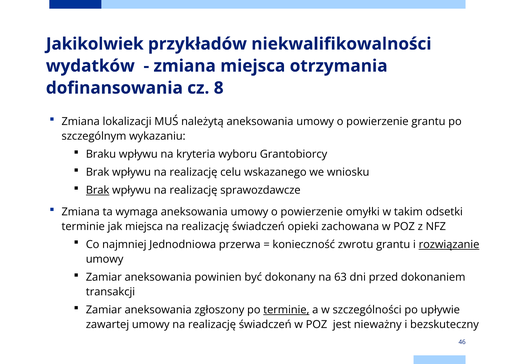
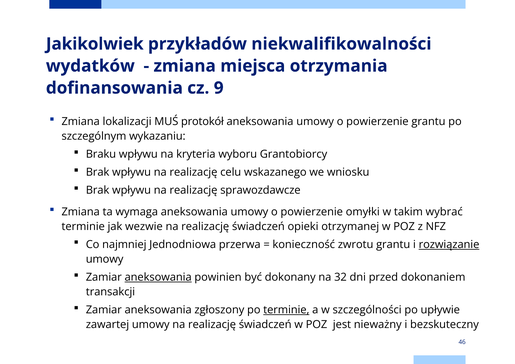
8: 8 -> 9 (219, 88)
należytą: należytą -> protokół (202, 122)
Brak underline: present -> none (98, 190)
odsetki: odsetki -> wybrać (444, 212)
jak miejsca: miejsca -> wezwie (144, 227)
zachowana: zachowana -> otrzymanej (350, 227)
aneksowania underline: none -> present (158, 277)
63: 63 -> 32 (341, 277)
